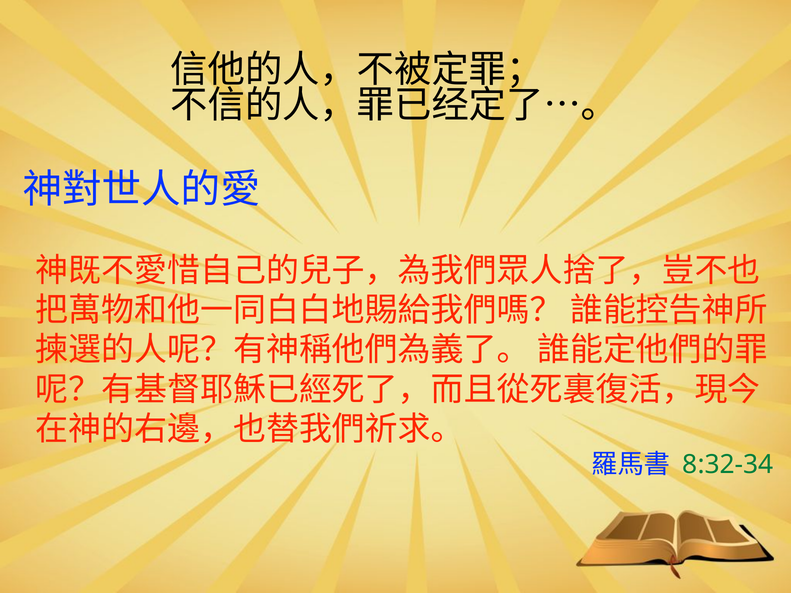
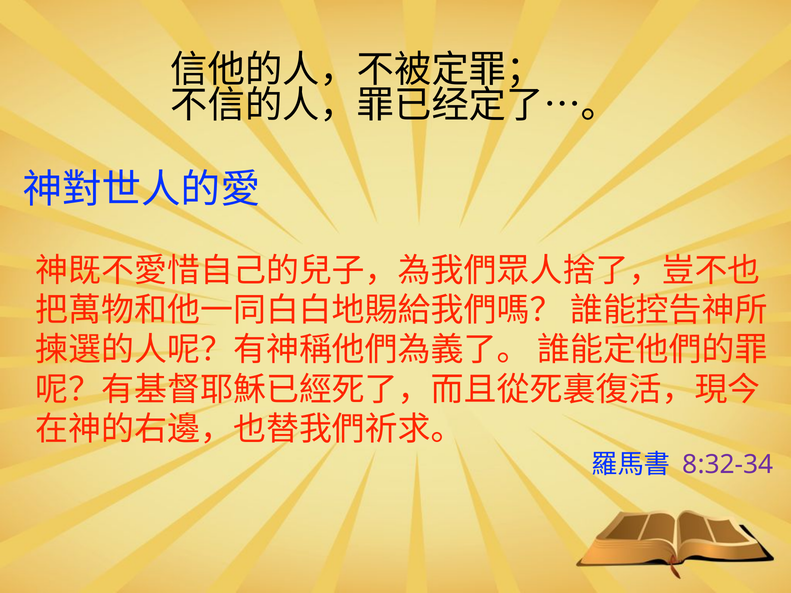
8:32-34 colour: green -> purple (728, 465)
